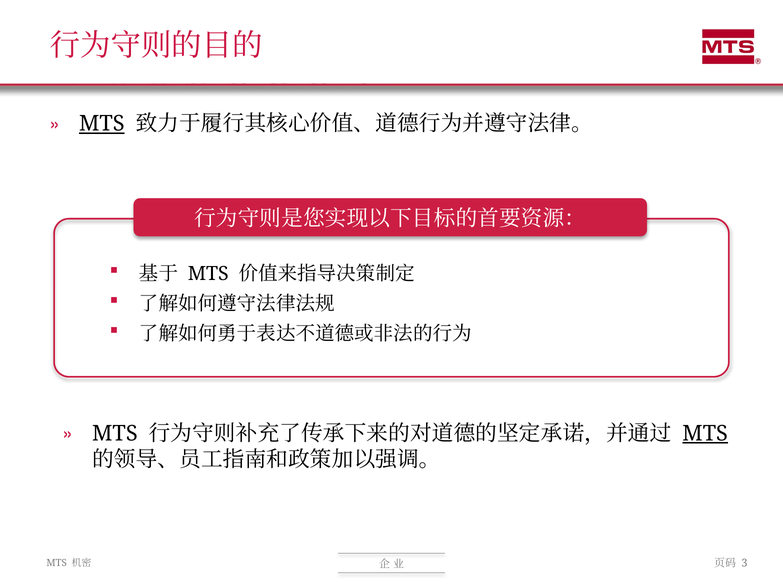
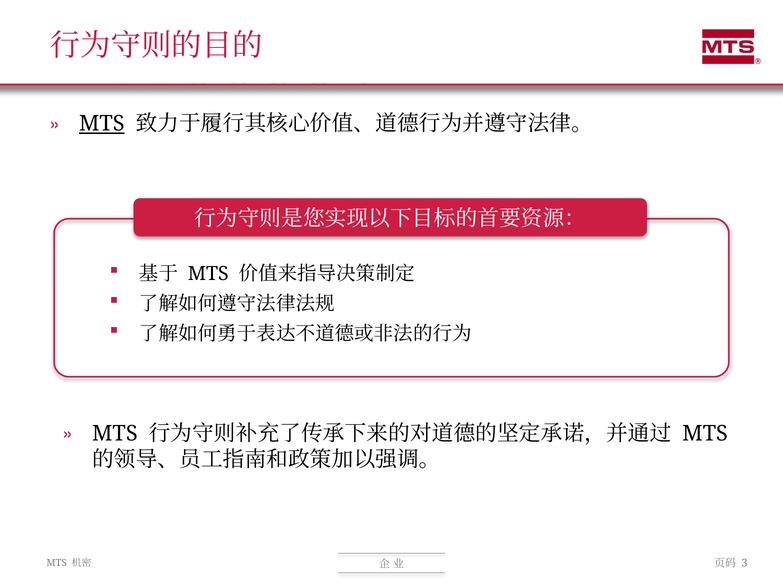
MTS underline: present -> none (705, 434)
